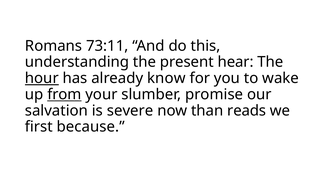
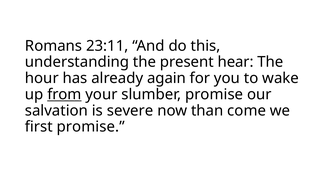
73:11: 73:11 -> 23:11 (107, 46)
hour underline: present -> none (42, 78)
know: know -> again (166, 78)
reads: reads -> come (247, 111)
first because: because -> promise (91, 127)
